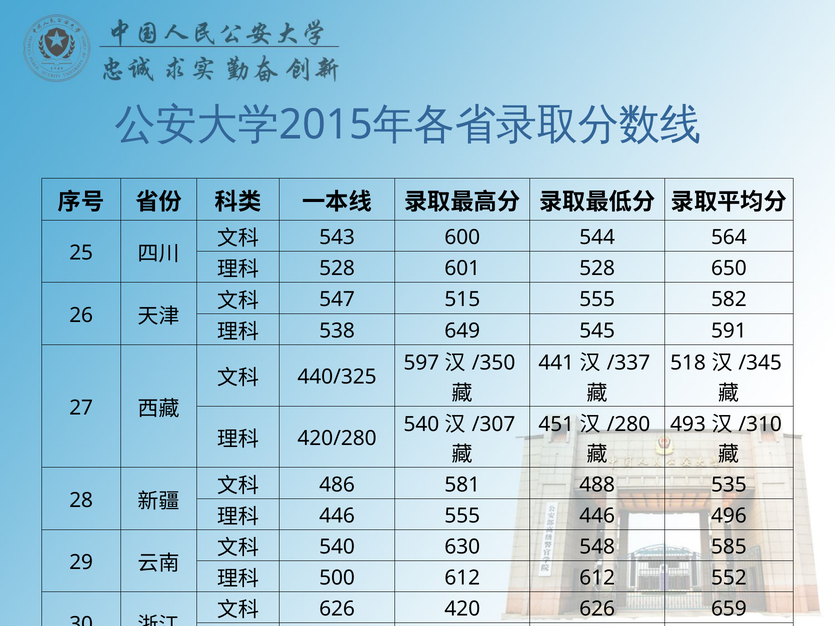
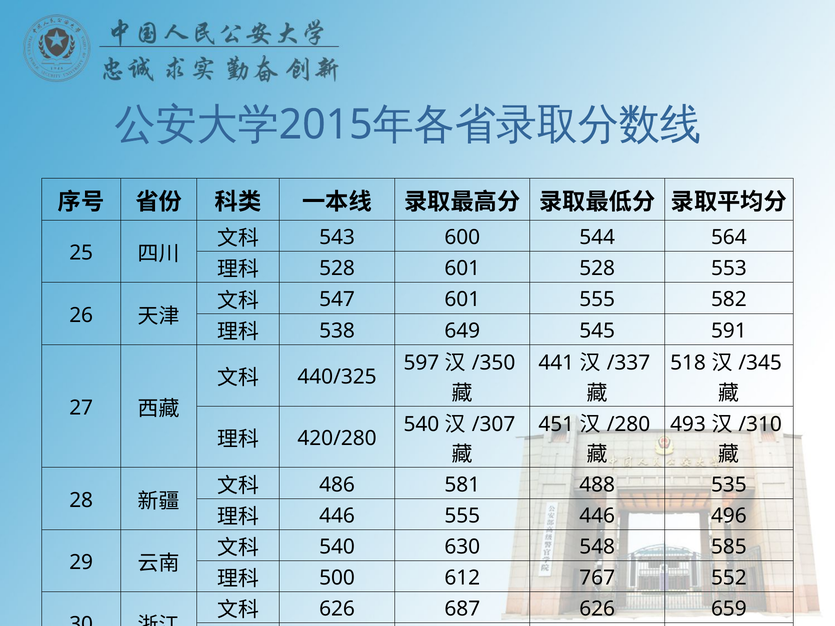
650: 650 -> 553 (729, 269)
547 515: 515 -> 601 (462, 300)
612 612: 612 -> 767 (597, 578)
420: 420 -> 687 (462, 609)
